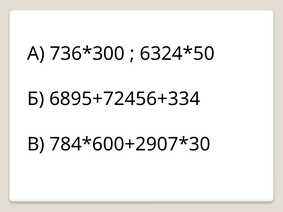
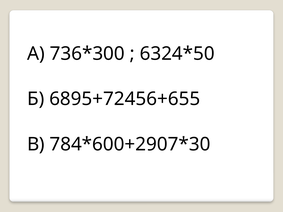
6895+72456+334: 6895+72456+334 -> 6895+72456+655 (125, 99)
